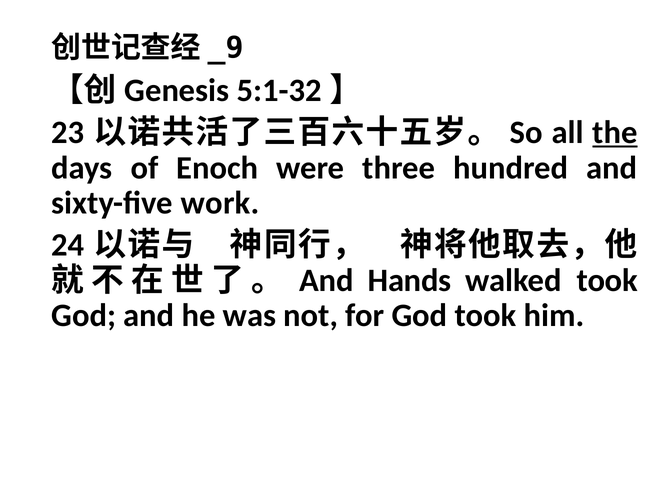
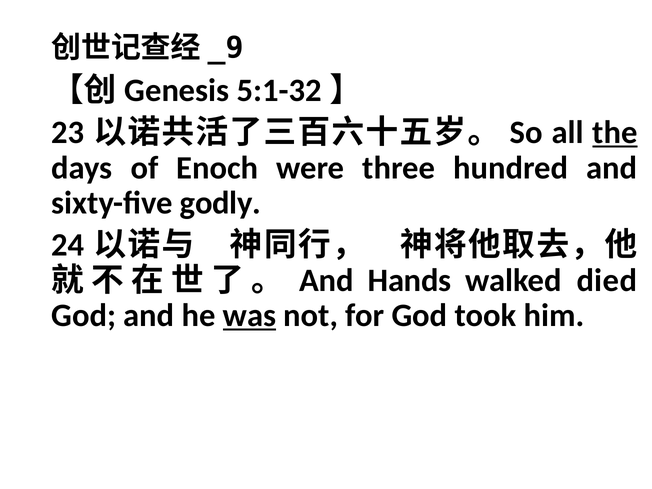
work: work -> godly (220, 203)
walked took: took -> died (607, 280)
was underline: none -> present (249, 315)
